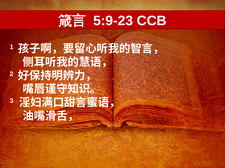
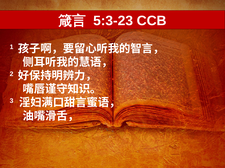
5:9-23: 5:9-23 -> 5:3-23 (113, 21)
